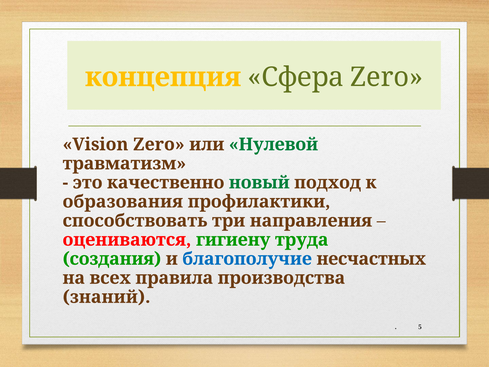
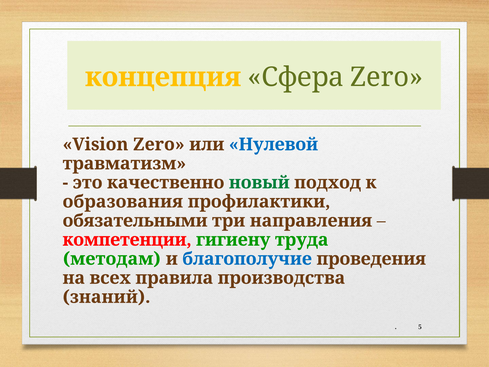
Нулевой colour: green -> blue (273, 144)
способствовать: способствовать -> обязательными (135, 221)
оцениваются: оцениваются -> компетенции (127, 240)
создания: создания -> методам (112, 259)
несчастных: несчастных -> проведения (371, 259)
